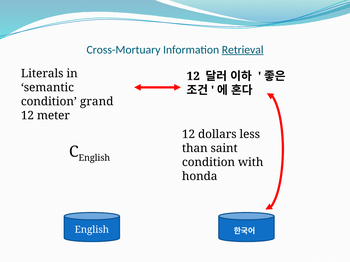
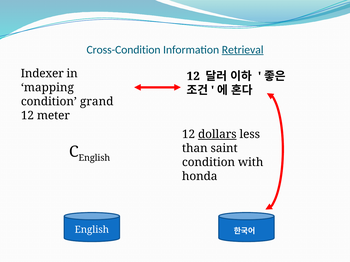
Cross-Mortuary: Cross-Mortuary -> Cross-Condition (124, 50)
Literals: Literals -> Indexer (42, 74)
semantic: semantic -> mapping (47, 88)
dollars underline: none -> present (217, 135)
